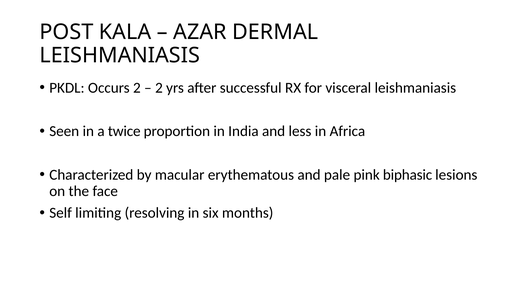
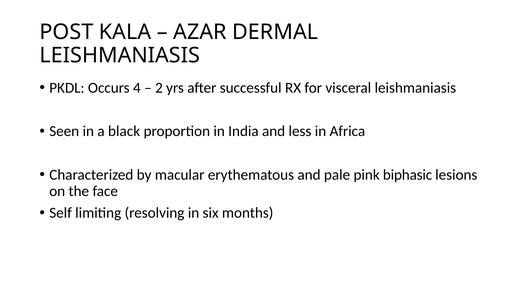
Occurs 2: 2 -> 4 (137, 88)
twice: twice -> black (124, 131)
